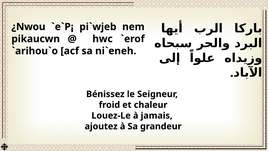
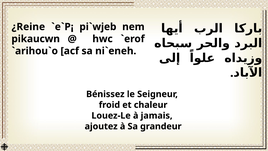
¿Nwou: ¿Nwou -> ¿Reine (28, 27)
